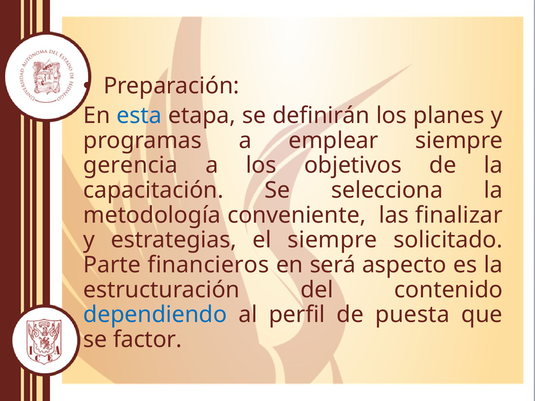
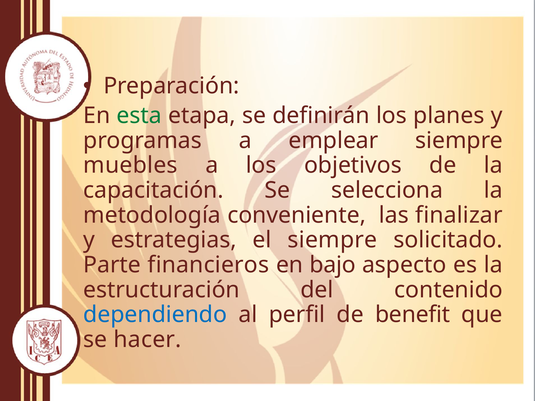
esta colour: blue -> green (139, 116)
gerencia: gerencia -> muebles (130, 165)
será: será -> bajo (333, 265)
puesta: puesta -> benefit (413, 315)
factor: factor -> hacer (147, 340)
